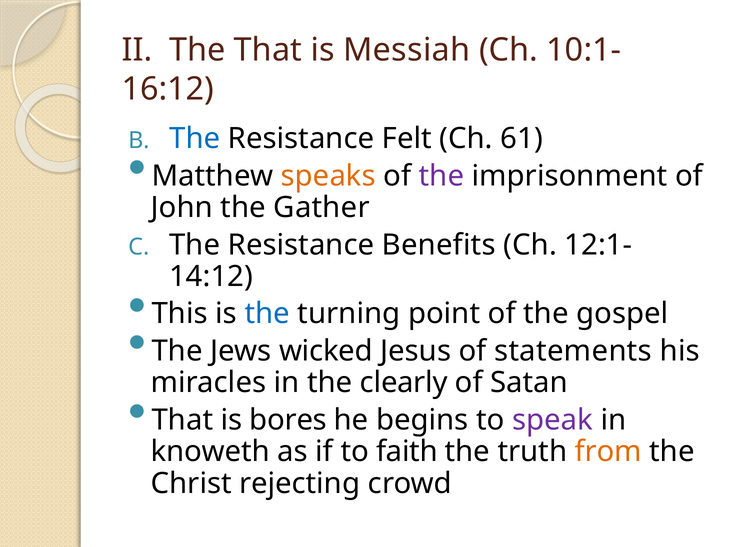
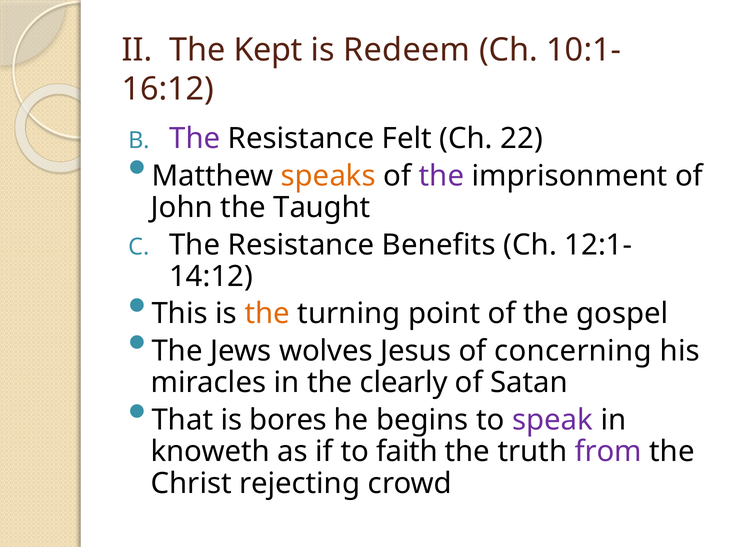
The That: That -> Kept (268, 50)
Messiah: Messiah -> Redeem (407, 50)
The colour: blue -> purple (195, 139)
61: 61 -> 22 (522, 139)
Gather: Gather -> Taught (322, 208)
the colour: blue -> orange (267, 314)
wicked: wicked -> wolves (326, 351)
statements: statements -> concerning (573, 351)
from colour: orange -> purple (608, 451)
